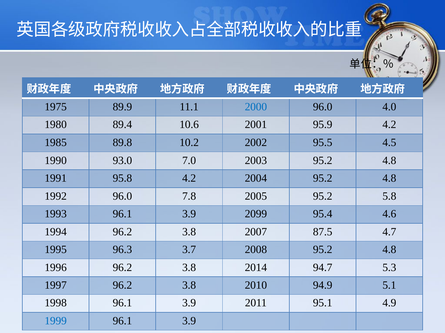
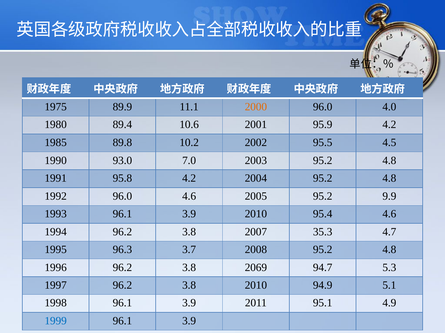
2000 colour: blue -> orange (256, 107)
96.0 7.8: 7.8 -> 4.6 (189, 197)
5.8: 5.8 -> 9.9 (389, 197)
3.9 2099: 2099 -> 2010 (256, 214)
87.5: 87.5 -> 35.3 (323, 232)
2014: 2014 -> 2069 (256, 268)
